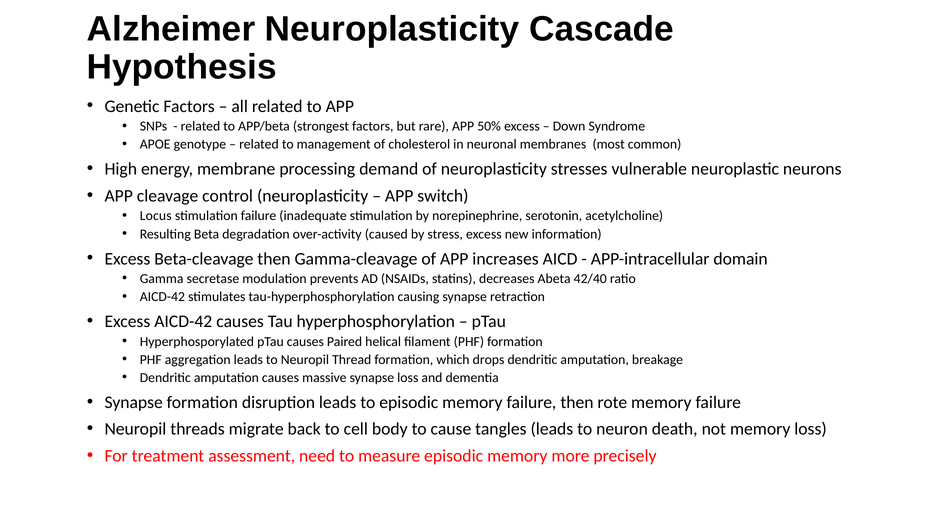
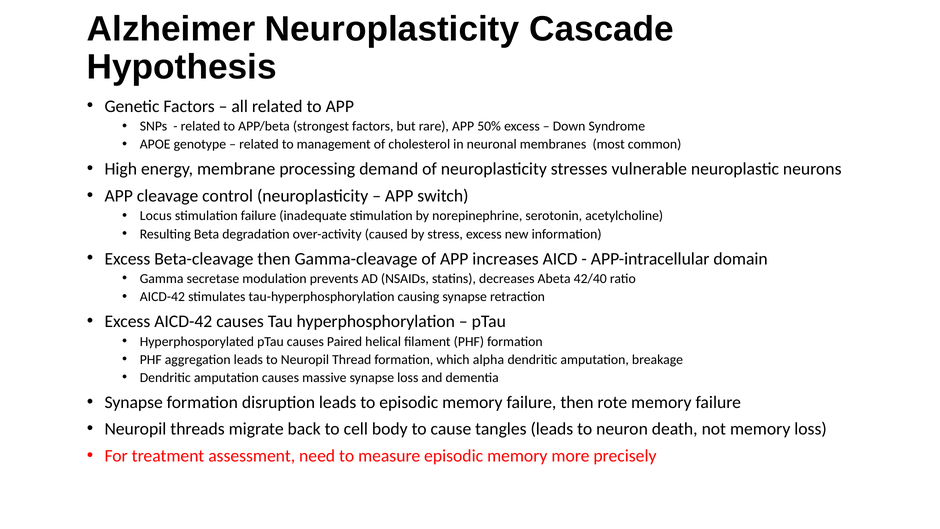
drops: drops -> alpha (488, 360)
